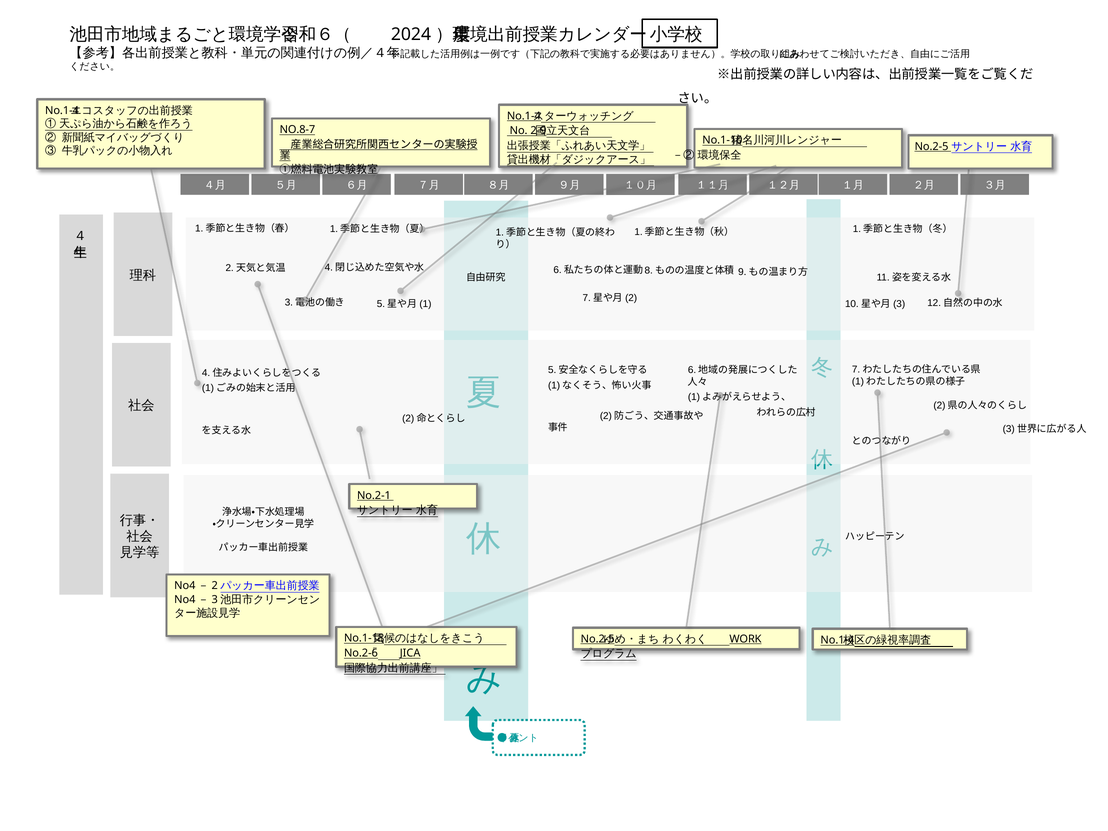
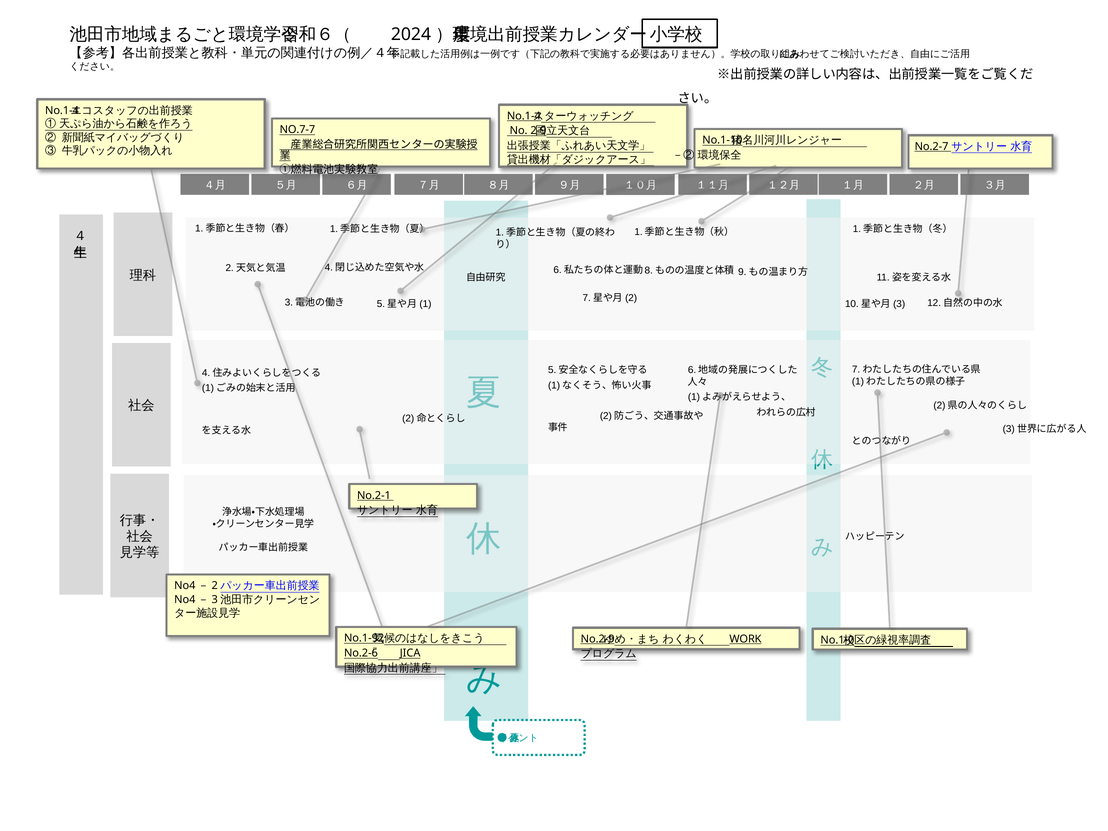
NO.8-7: NO.8-7 -> NO.7-7 (297, 130)
No.2-5: No.2-5 -> No.2-7 (932, 146)
No.1-18: No.1-18 -> No.1-92 (364, 638)
No.2-5: No.2-5 -> No.2-9 (598, 639)
No.1-4: No.1-4 -> No.1-0 (837, 640)
